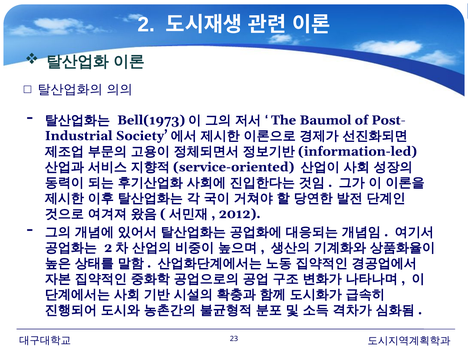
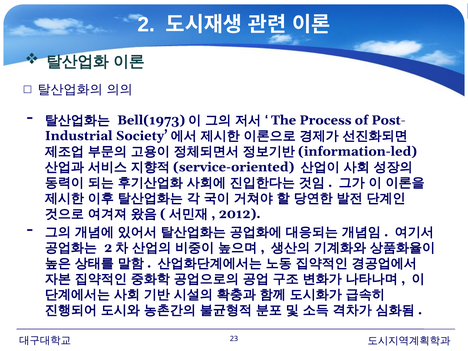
Baumol: Baumol -> Process (325, 120)
